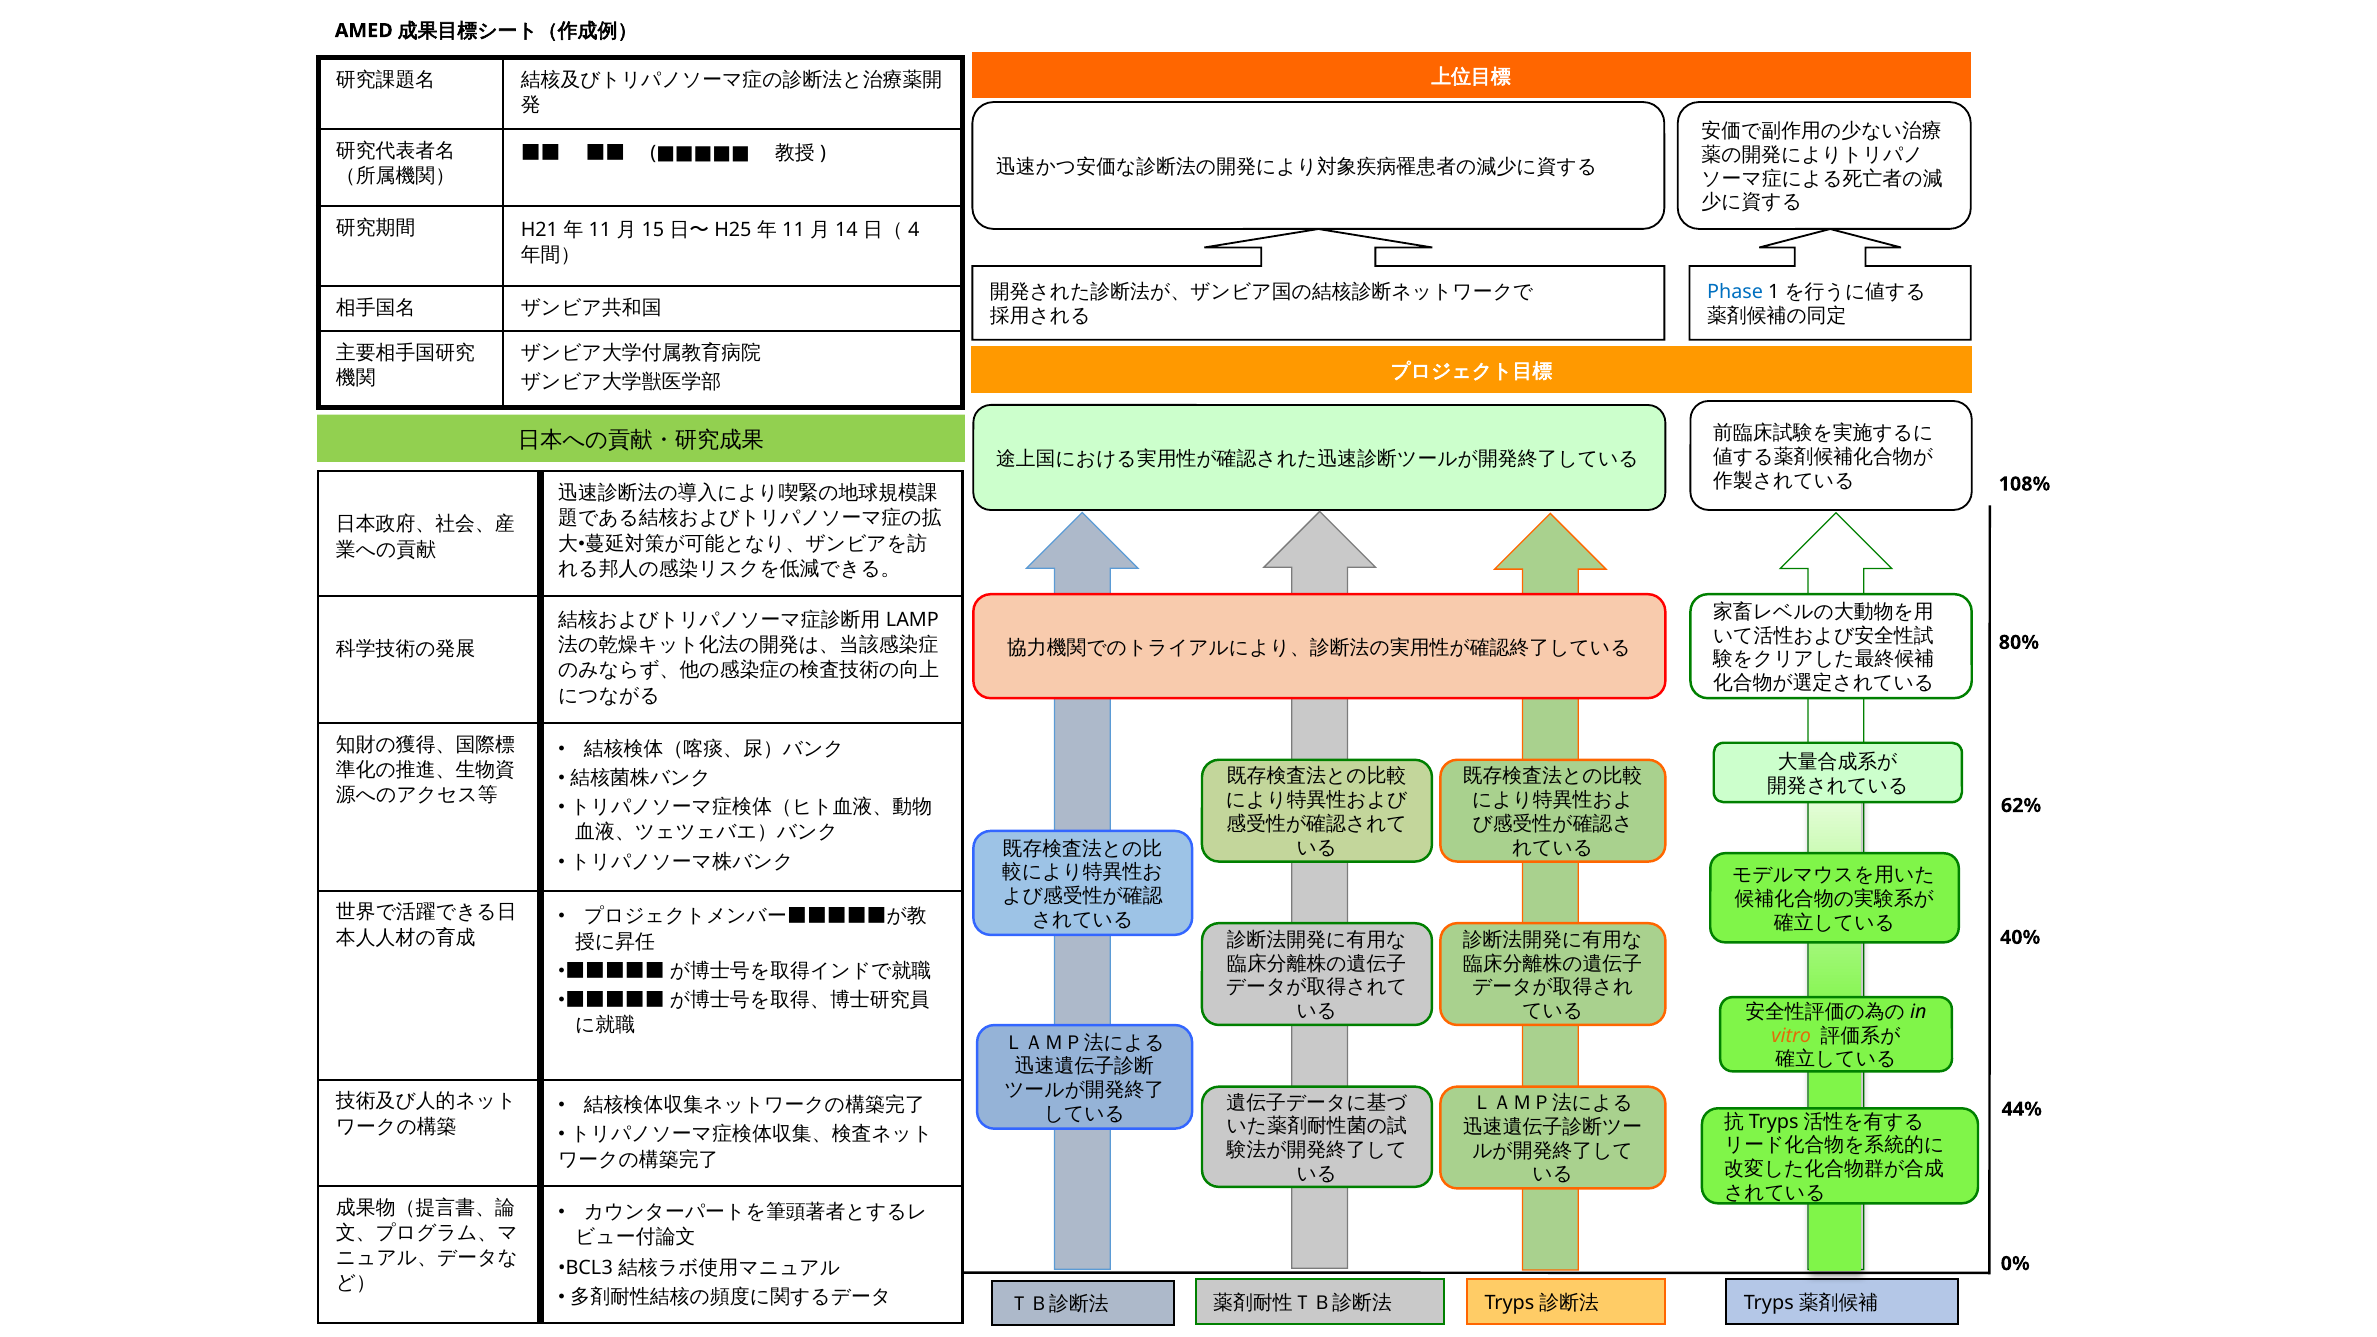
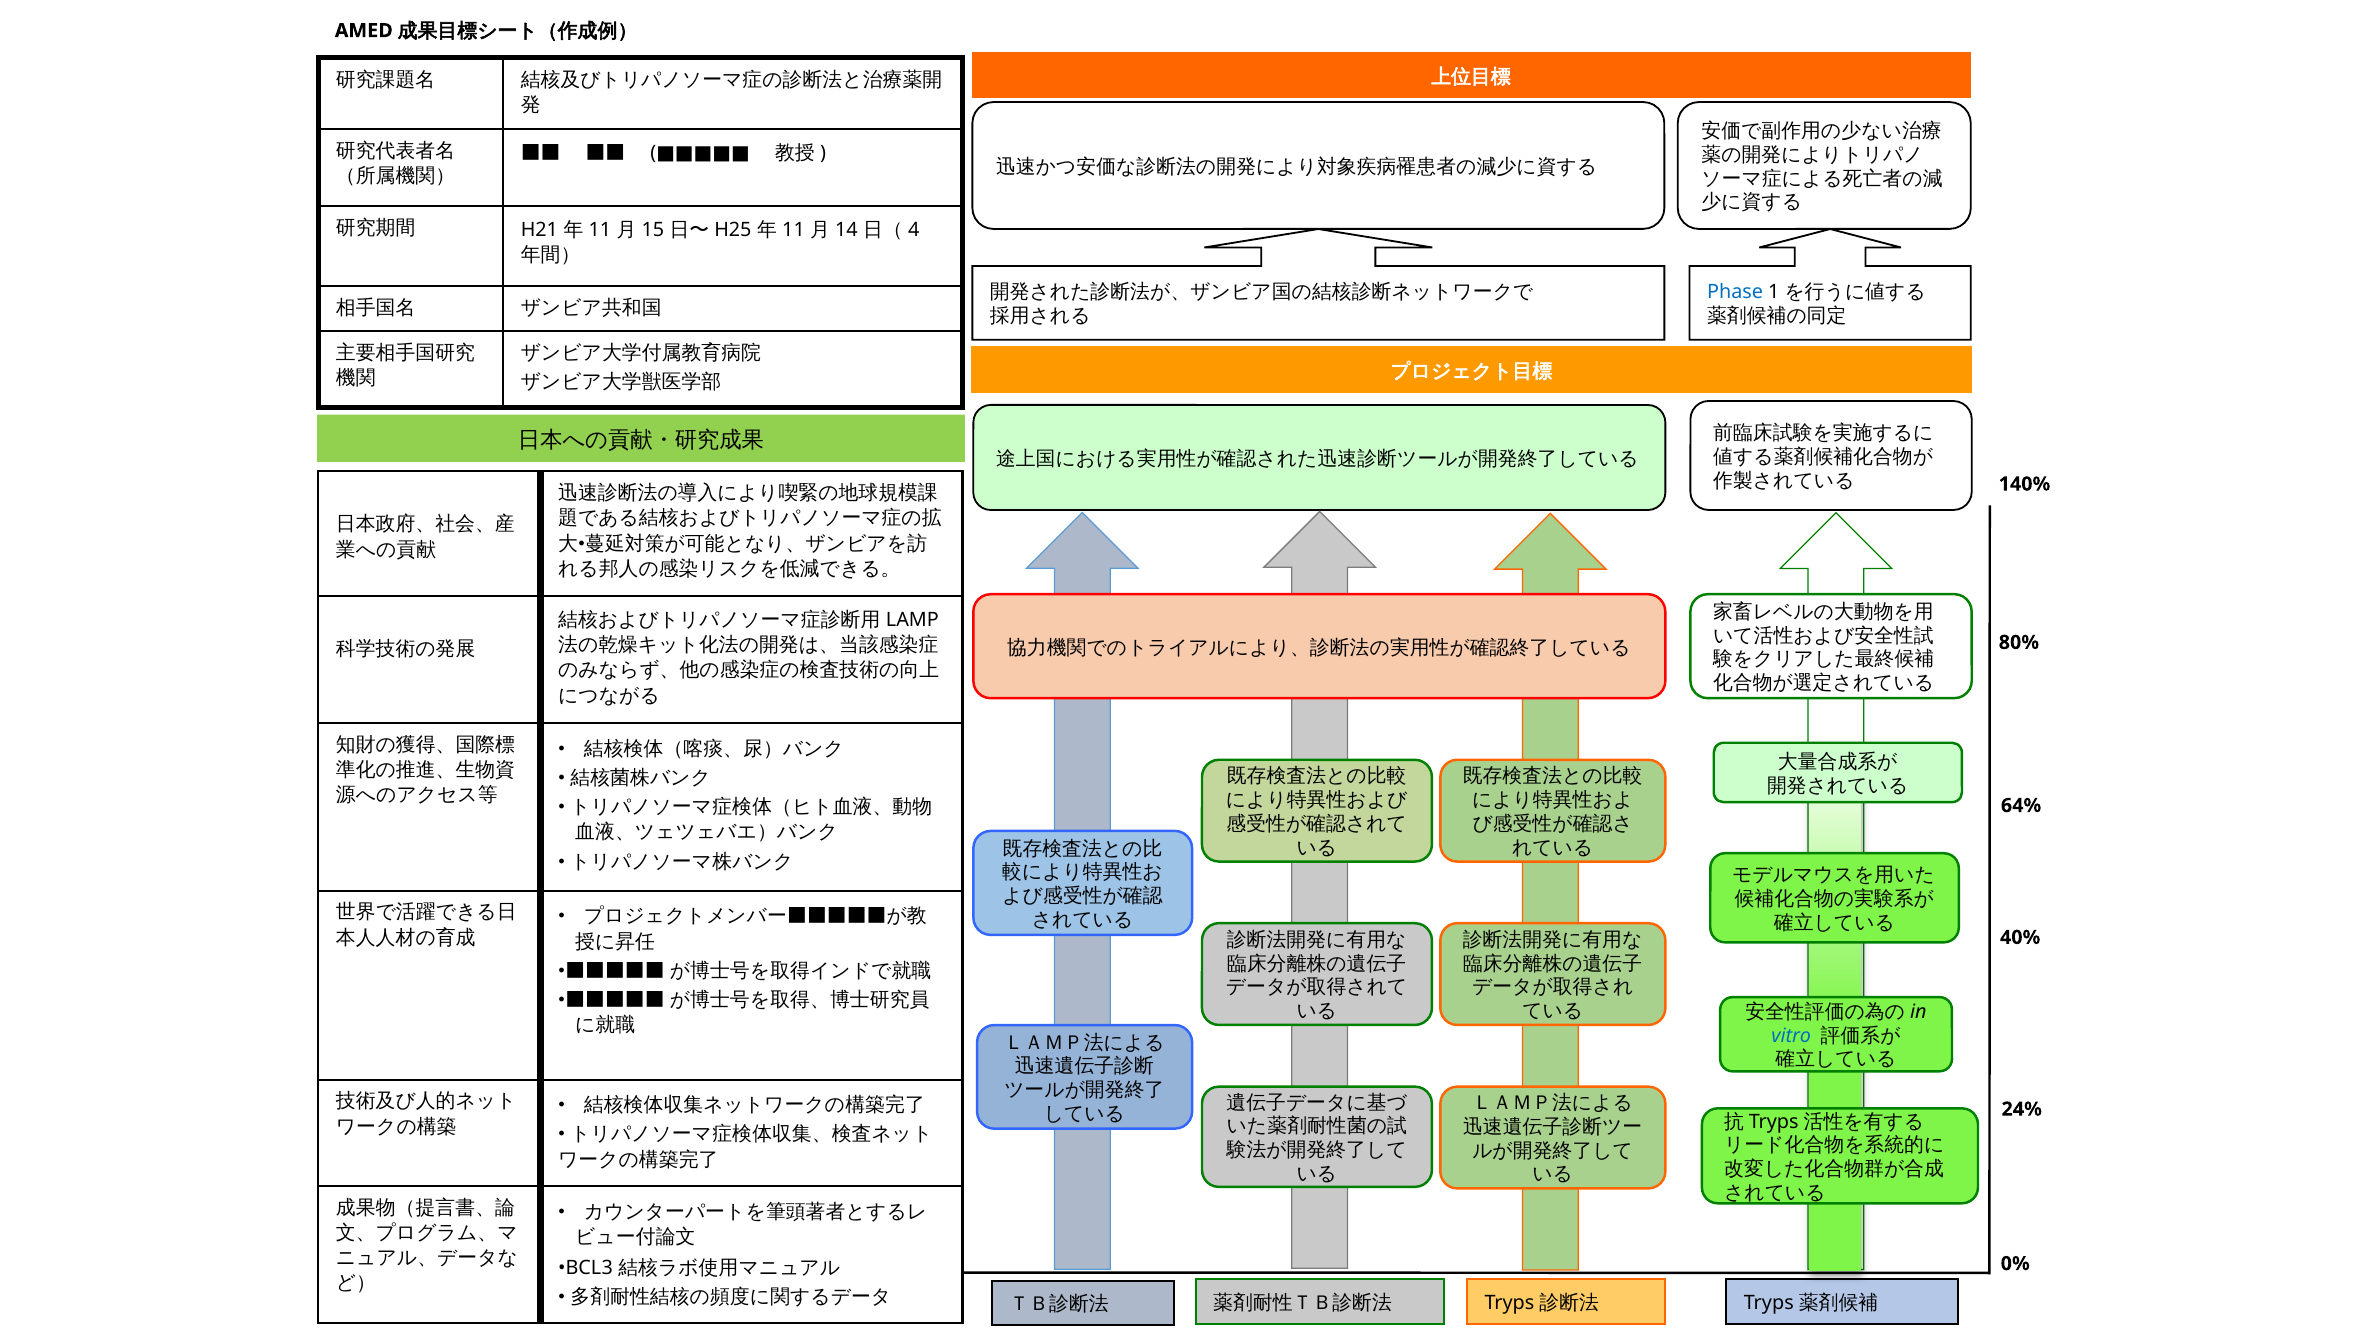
108%: 108% -> 140% (2024, 484)
62%: 62% -> 64% (2021, 806)
vitro colour: orange -> blue (1791, 1036)
44%: 44% -> 24% (2022, 1109)
